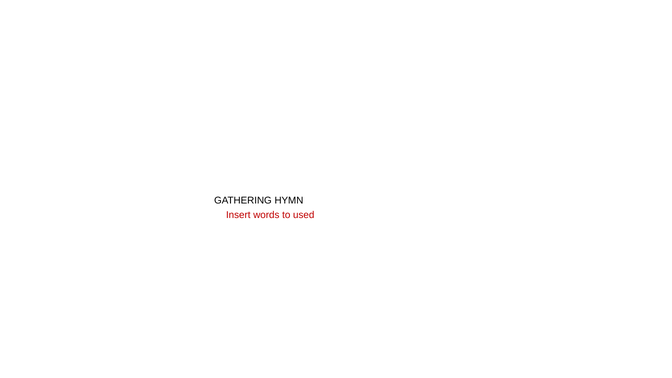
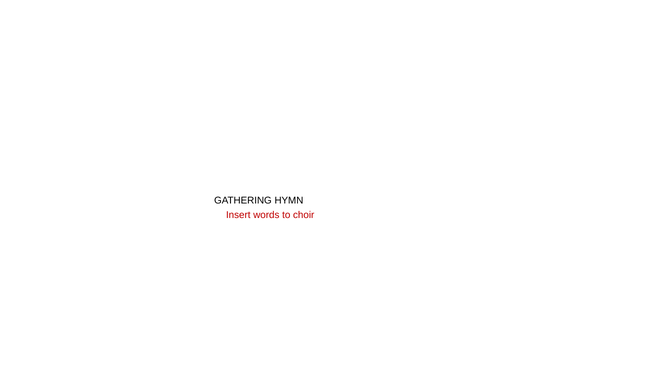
used: used -> choir (304, 215)
